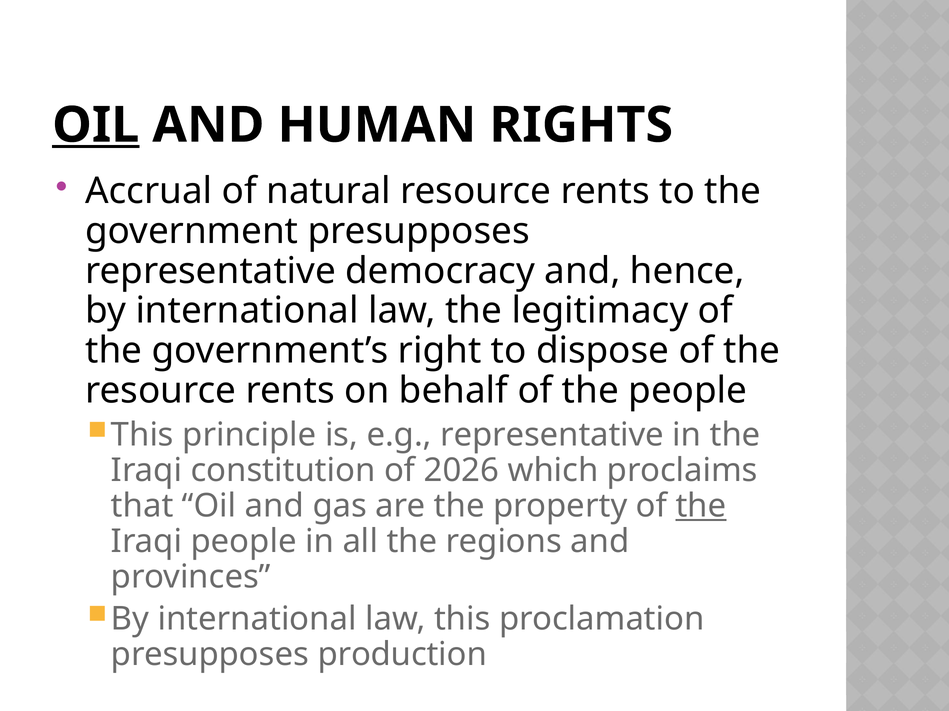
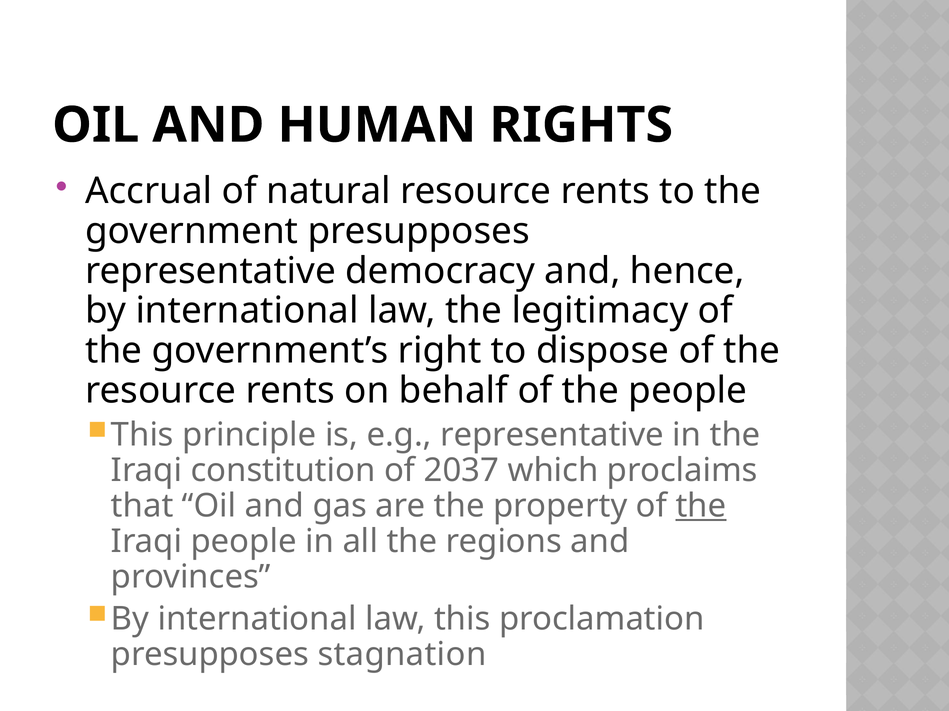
OIL underline: present -> none (96, 125)
2026: 2026 -> 2037 (462, 471)
production: production -> stagnation (402, 655)
